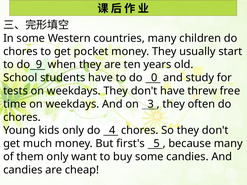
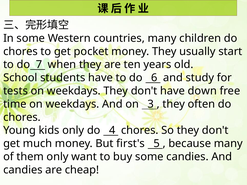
9: 9 -> 7 (39, 65)
0: 0 -> 6 (154, 78)
threw: threw -> down (202, 91)
